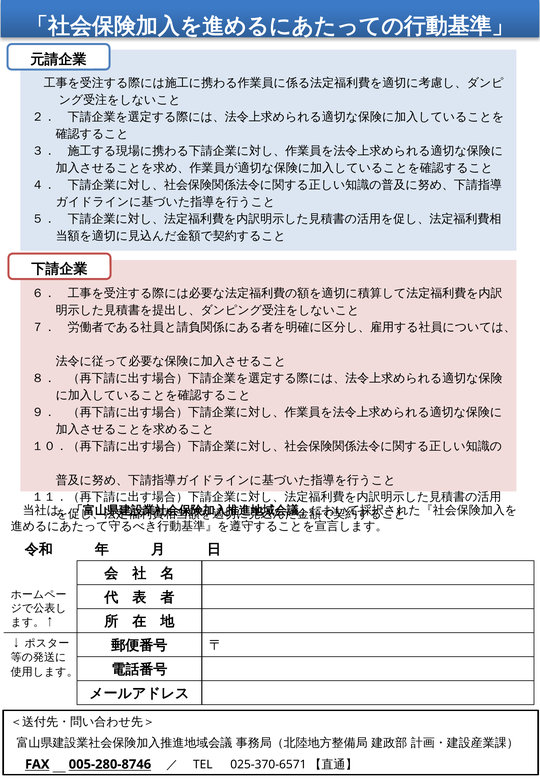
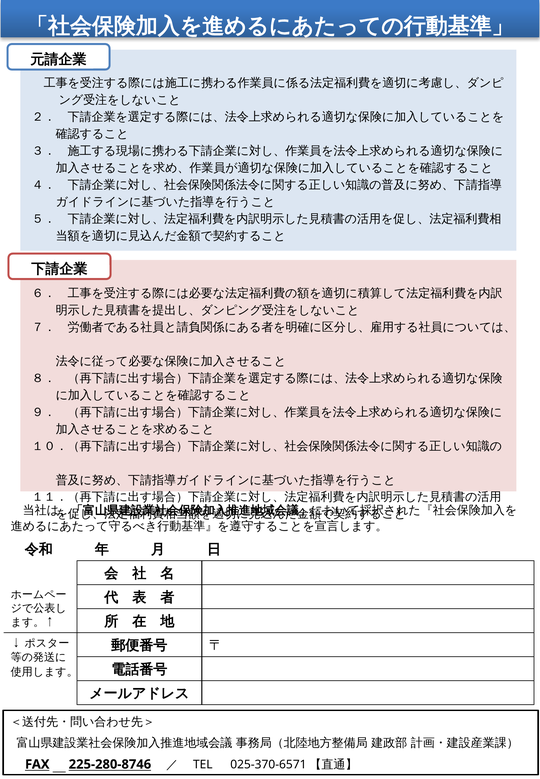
005-280-8746: 005-280-8746 -> 225-280-8746 (110, 765)
